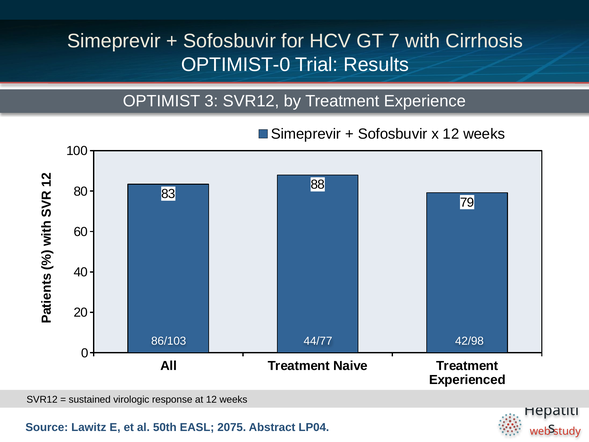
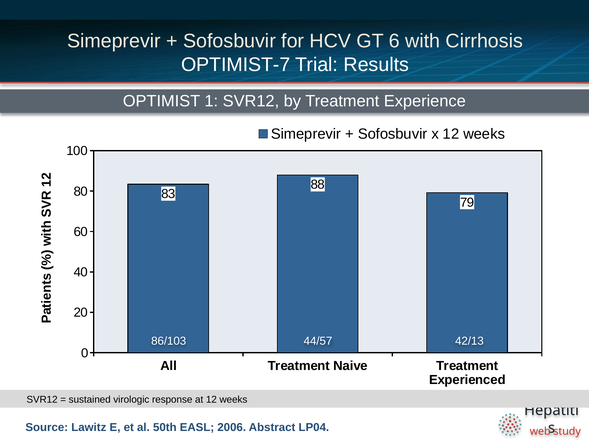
7: 7 -> 6 (394, 41)
OPTIMIST-0: OPTIMIST-0 -> OPTIMIST-7 (236, 65)
OPTIMIST 3: 3 -> 1 (211, 101)
44/77: 44/77 -> 44/57 (318, 341)
42/98: 42/98 -> 42/13 (469, 341)
2075: 2075 -> 2006 (232, 427)
